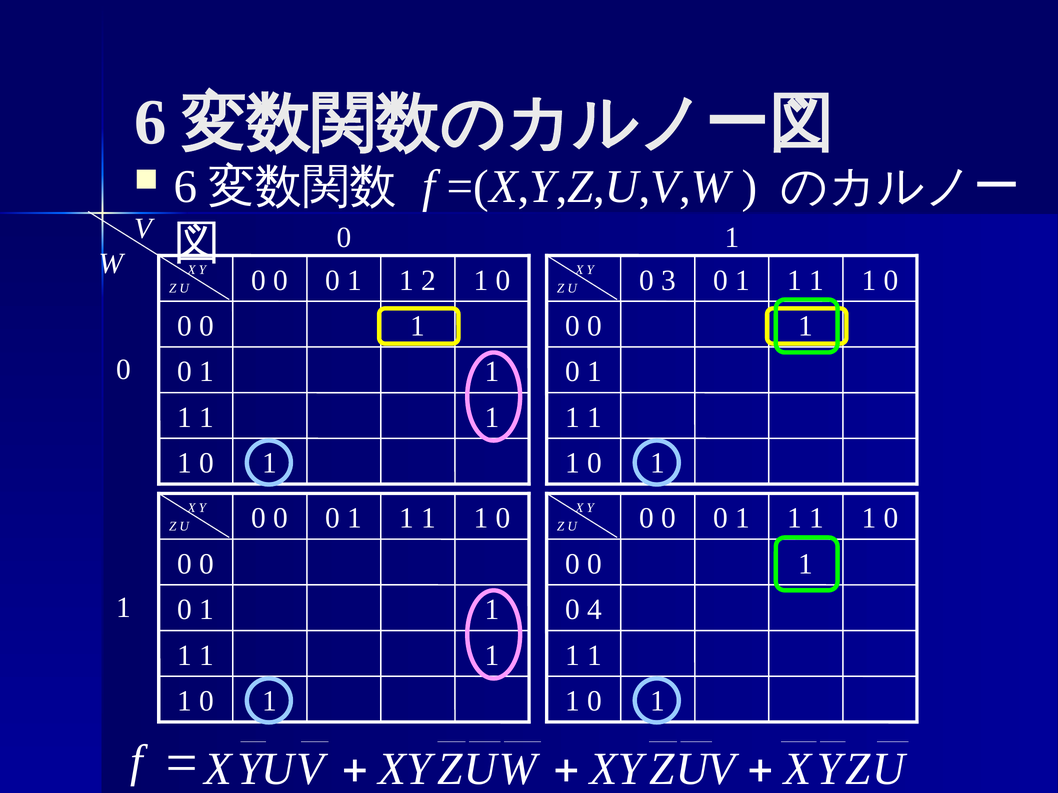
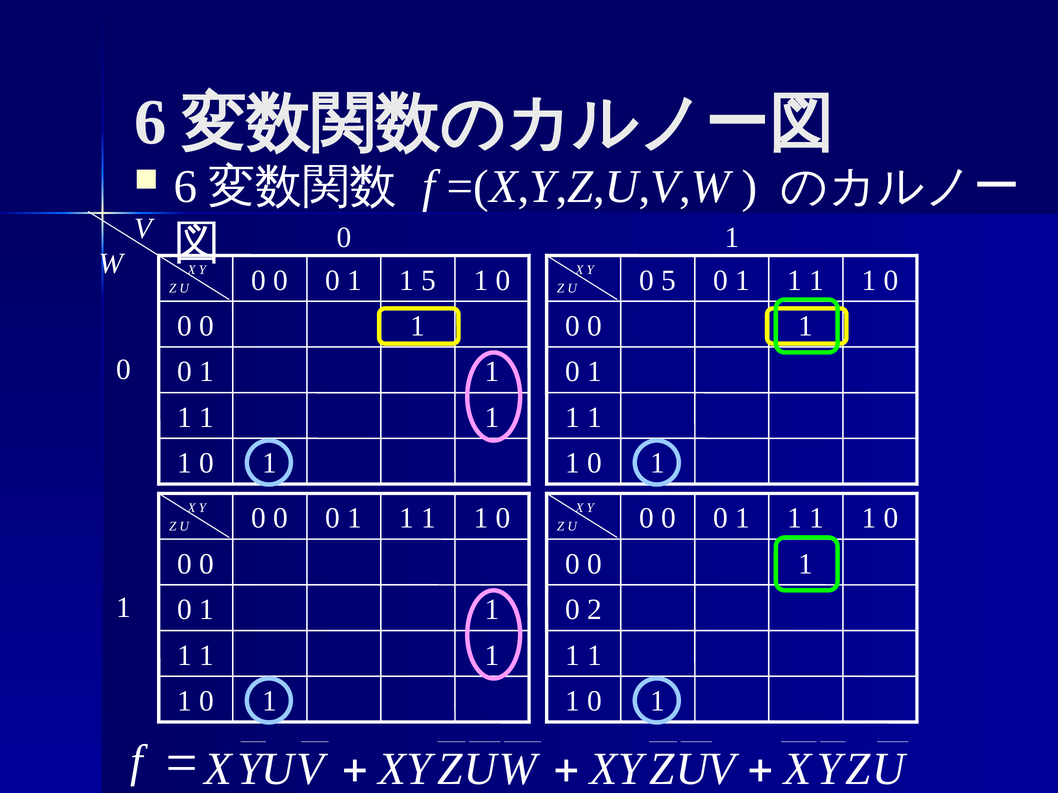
1 2: 2 -> 5 (429, 281)
0 3: 3 -> 5 (669, 281)
4: 4 -> 2 (595, 610)
